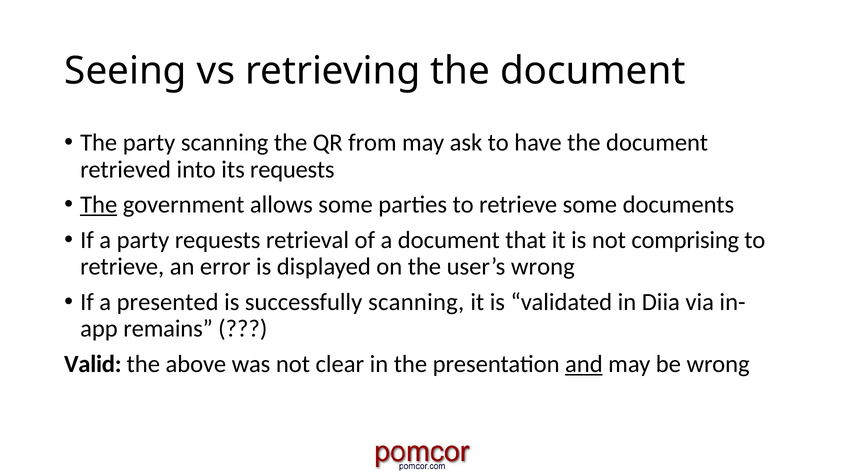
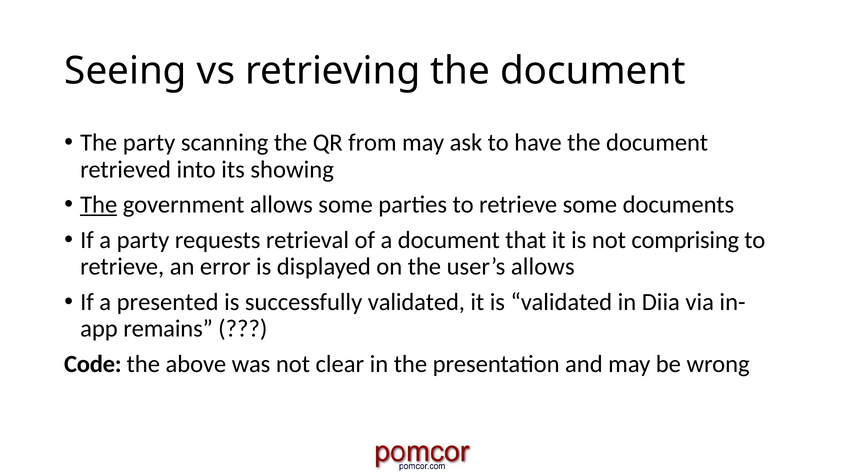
its requests: requests -> showing (292, 169)
user’s wrong: wrong -> allows (543, 267)
successfully scanning: scanning -> validated (416, 302)
Valid: Valid -> Code (93, 364)
and underline: present -> none (584, 364)
